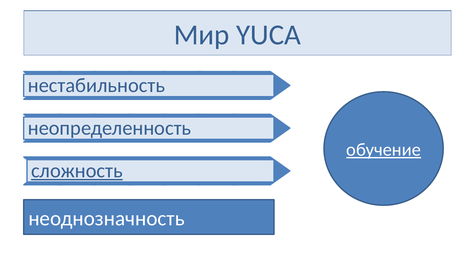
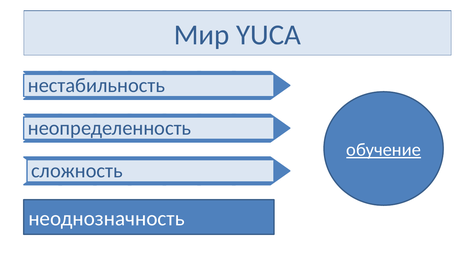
сложность underline: present -> none (77, 171)
